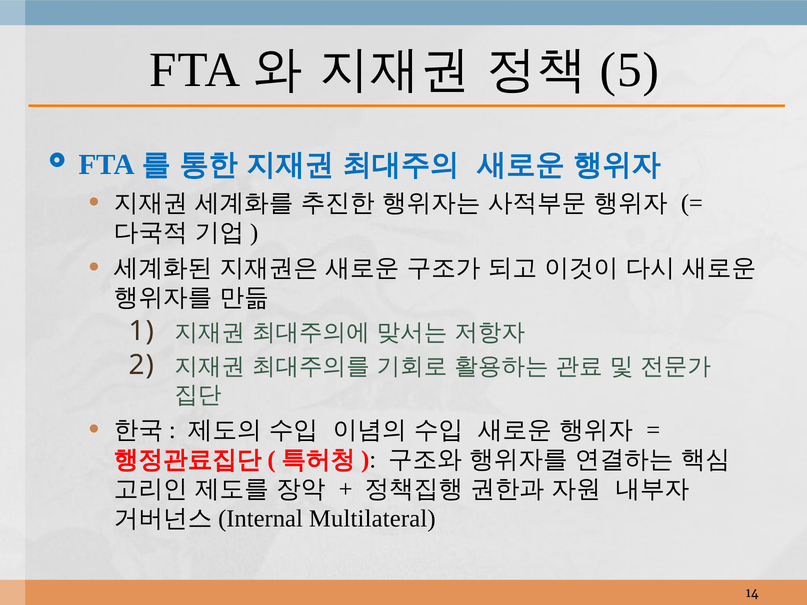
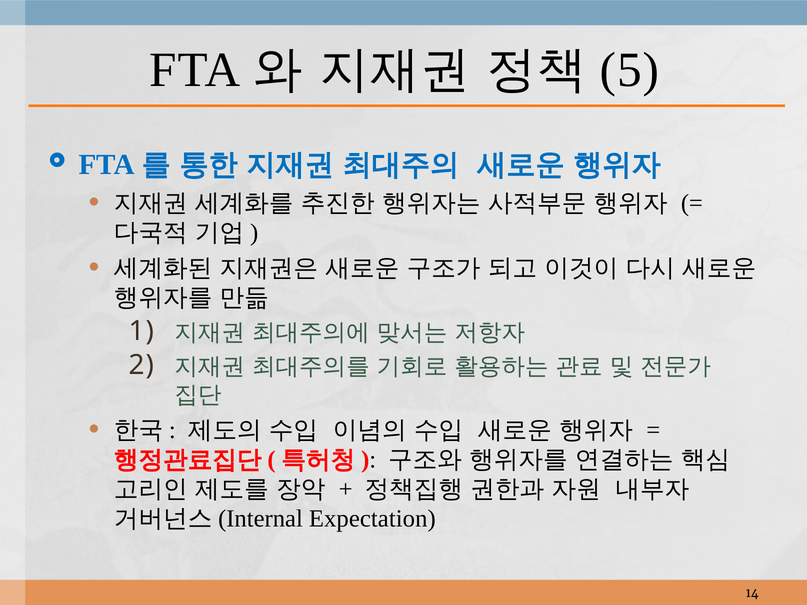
Multilateral: Multilateral -> Expectation (372, 519)
